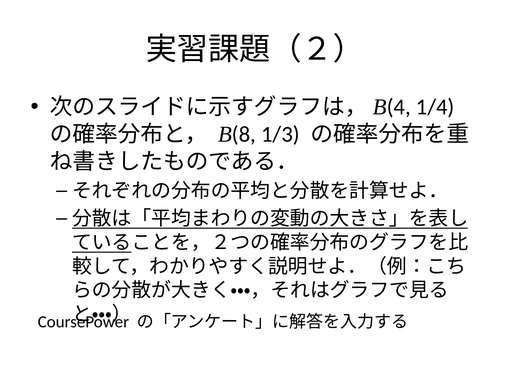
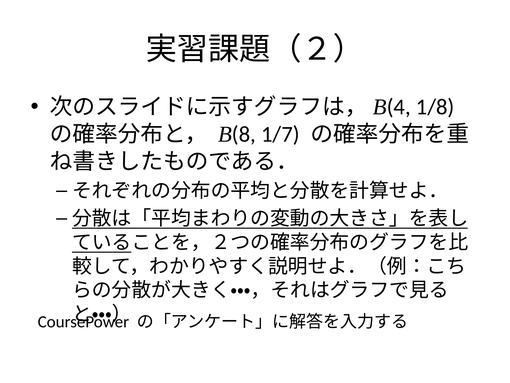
1/4: 1/4 -> 1/8 (435, 107)
1/3: 1/3 -> 1/7 (280, 134)
